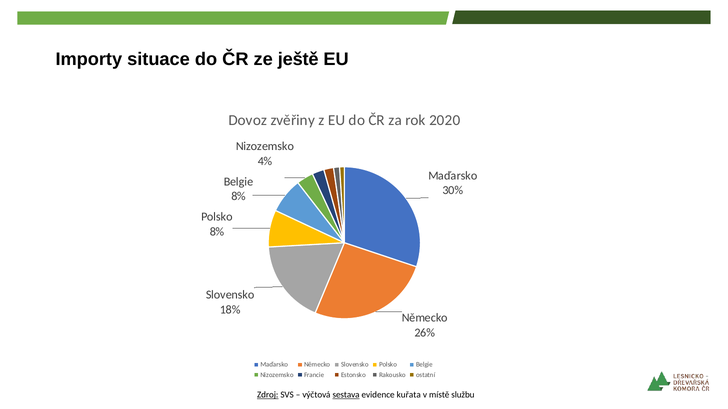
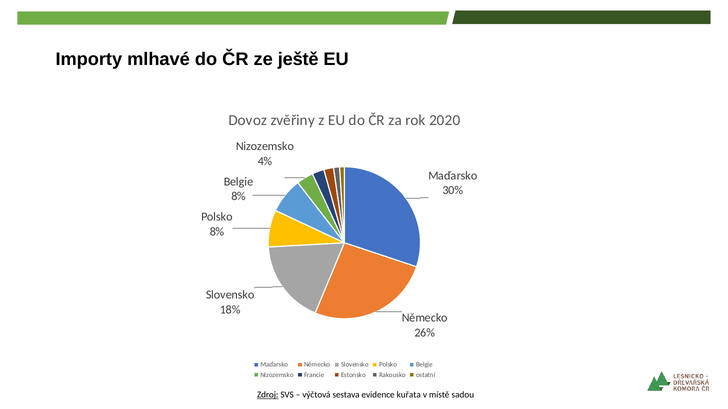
situace: situace -> mlhavé (159, 59)
sestava underline: present -> none (346, 395)
službu: službu -> sadou (463, 395)
